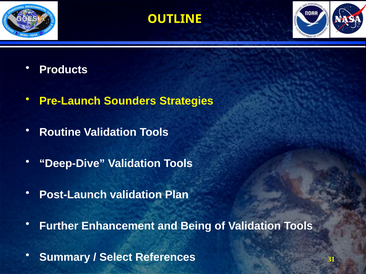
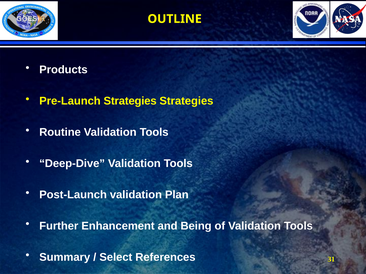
Pre-Launch Sounders: Sounders -> Strategies (130, 101)
